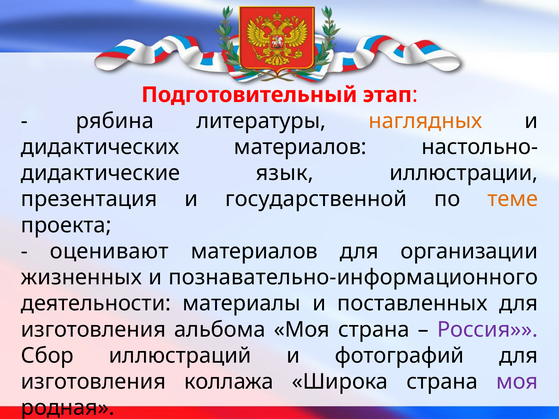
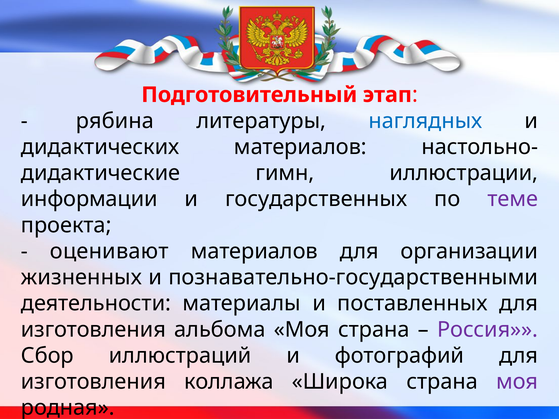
наглядных colour: orange -> blue (425, 121)
язык: язык -> гимн (285, 173)
презентация: презентация -> информации (89, 199)
государственной: государственной -> государственных (316, 199)
теме colour: orange -> purple (513, 199)
познавательно-информационного: познавательно-информационного -> познавательно-государственными (353, 278)
